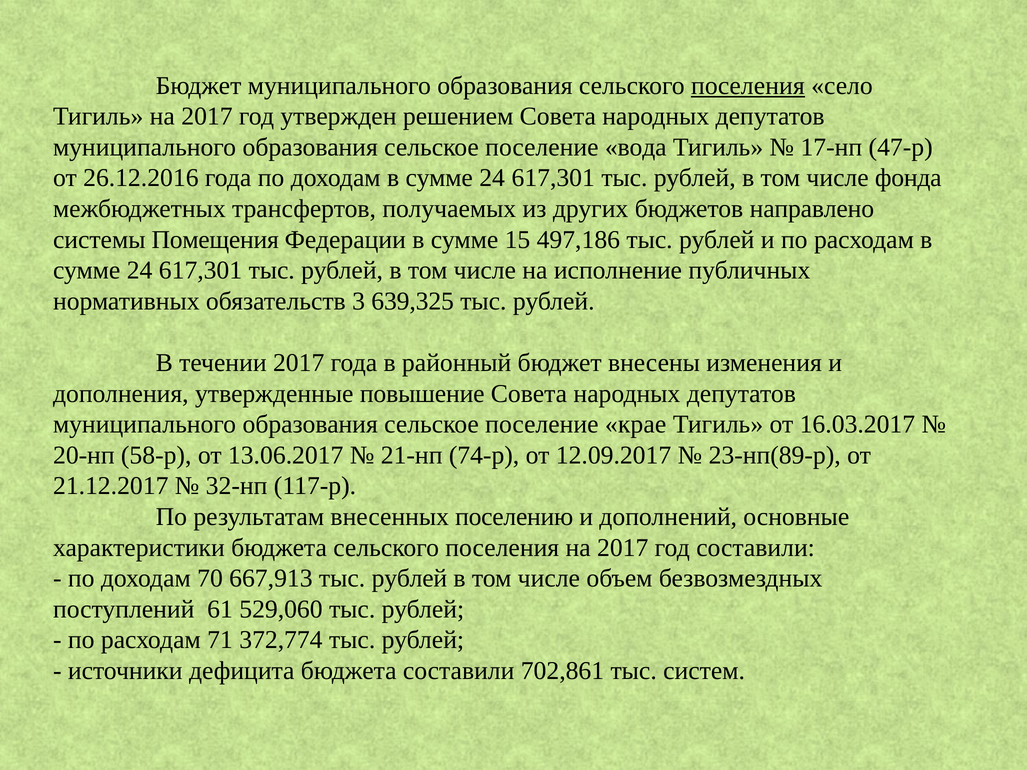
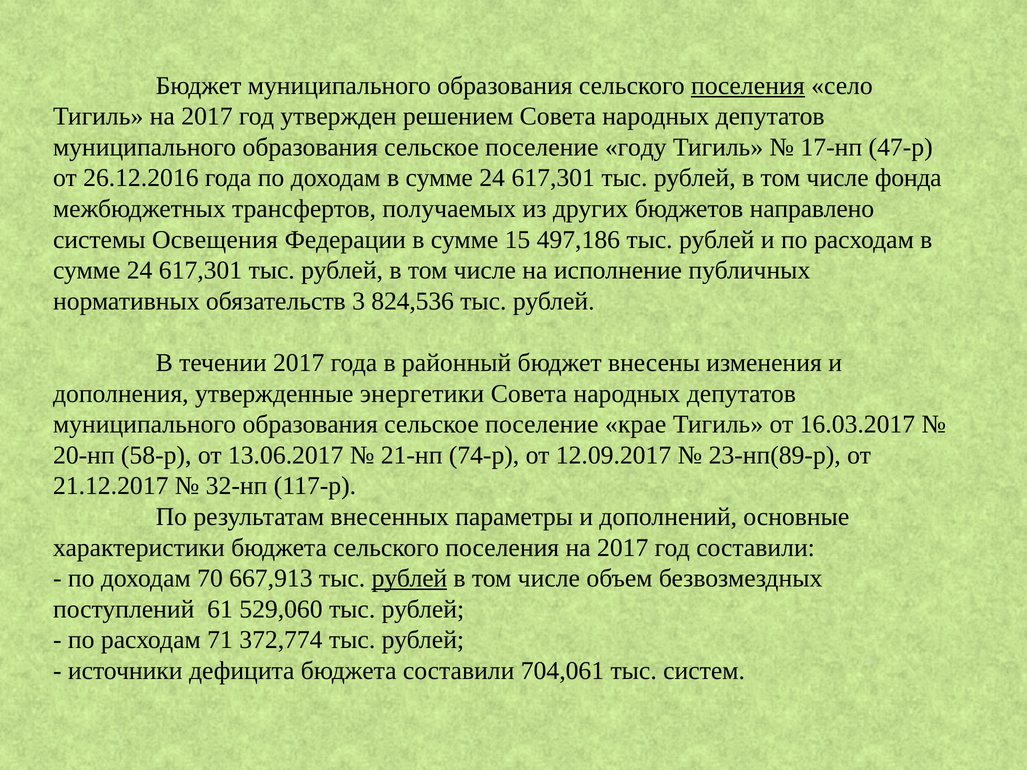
вода: вода -> году (636, 147)
Помещения: Помещения -> Освещения (215, 240)
639,325: 639,325 -> 824,536 (413, 301)
повышение: повышение -> энергетики (422, 394)
поселению: поселению -> параметры (514, 517)
рублей underline: none -> present (409, 579)
702,861: 702,861 -> 704,061 (562, 671)
